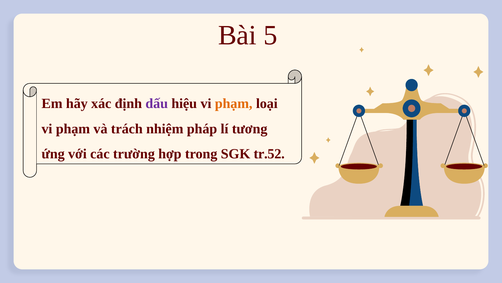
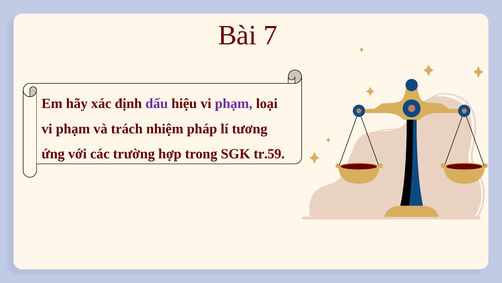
5: 5 -> 7 (271, 35)
phạm colour: orange -> purple (234, 103)
tr.52: tr.52 -> tr.59 (269, 154)
